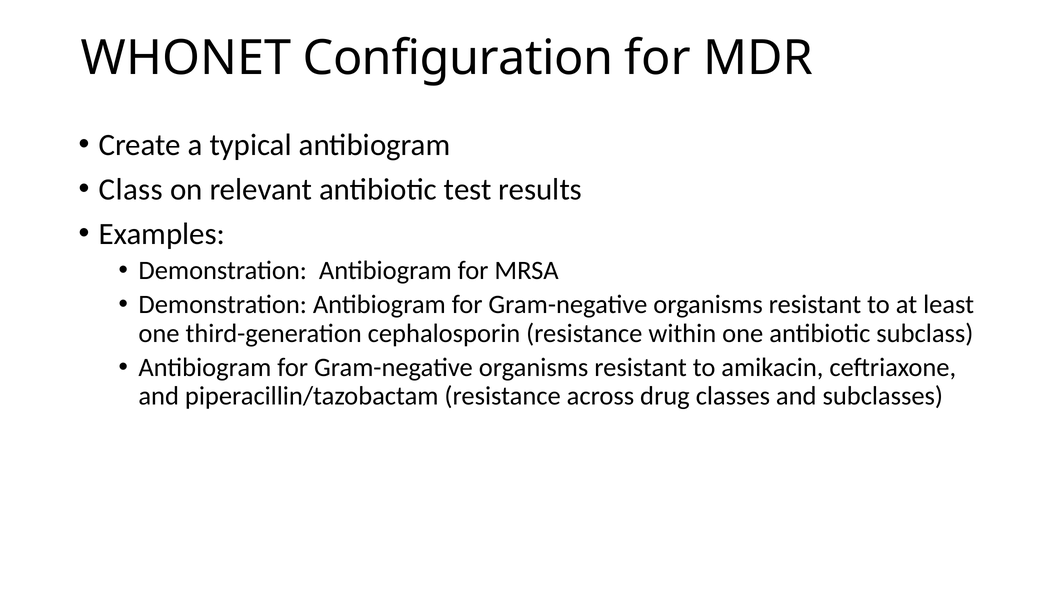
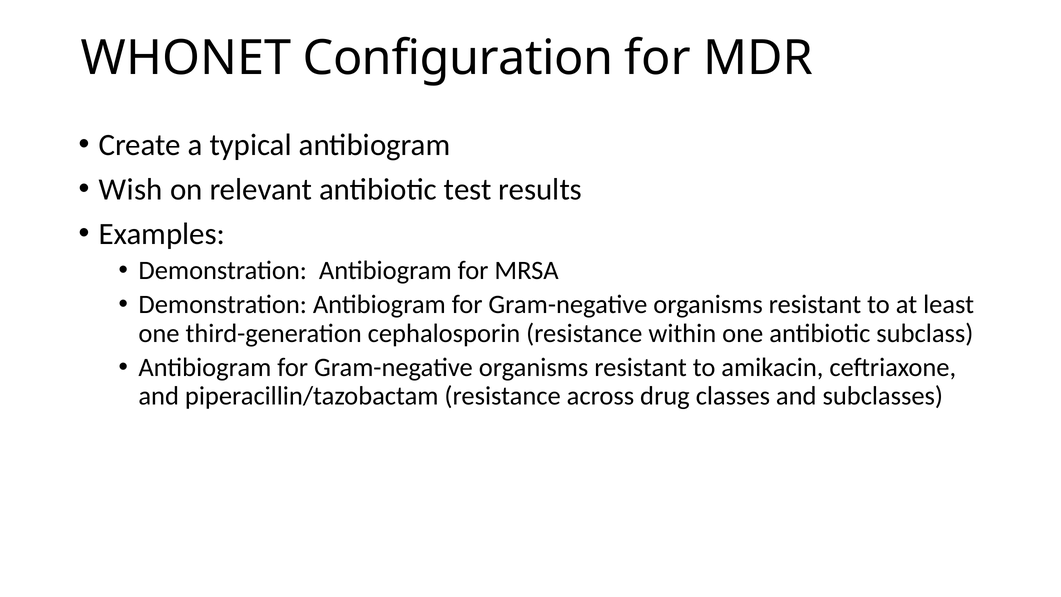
Class: Class -> Wish (131, 189)
